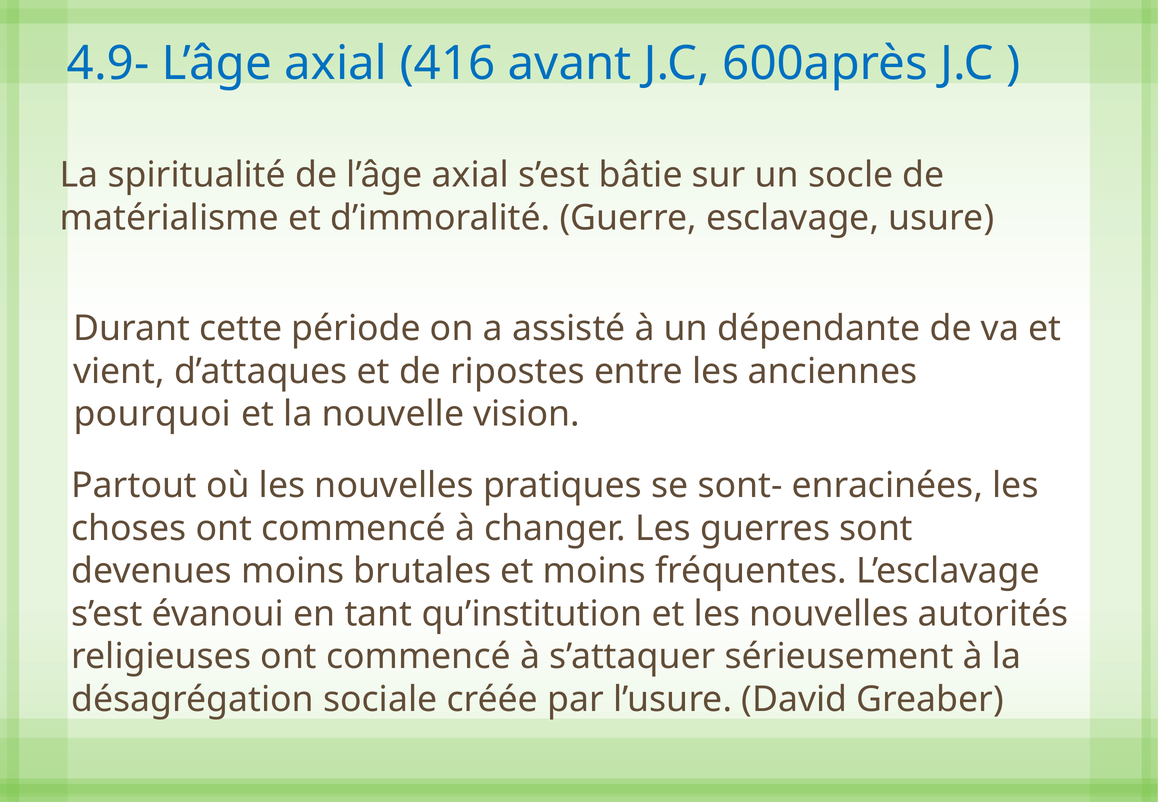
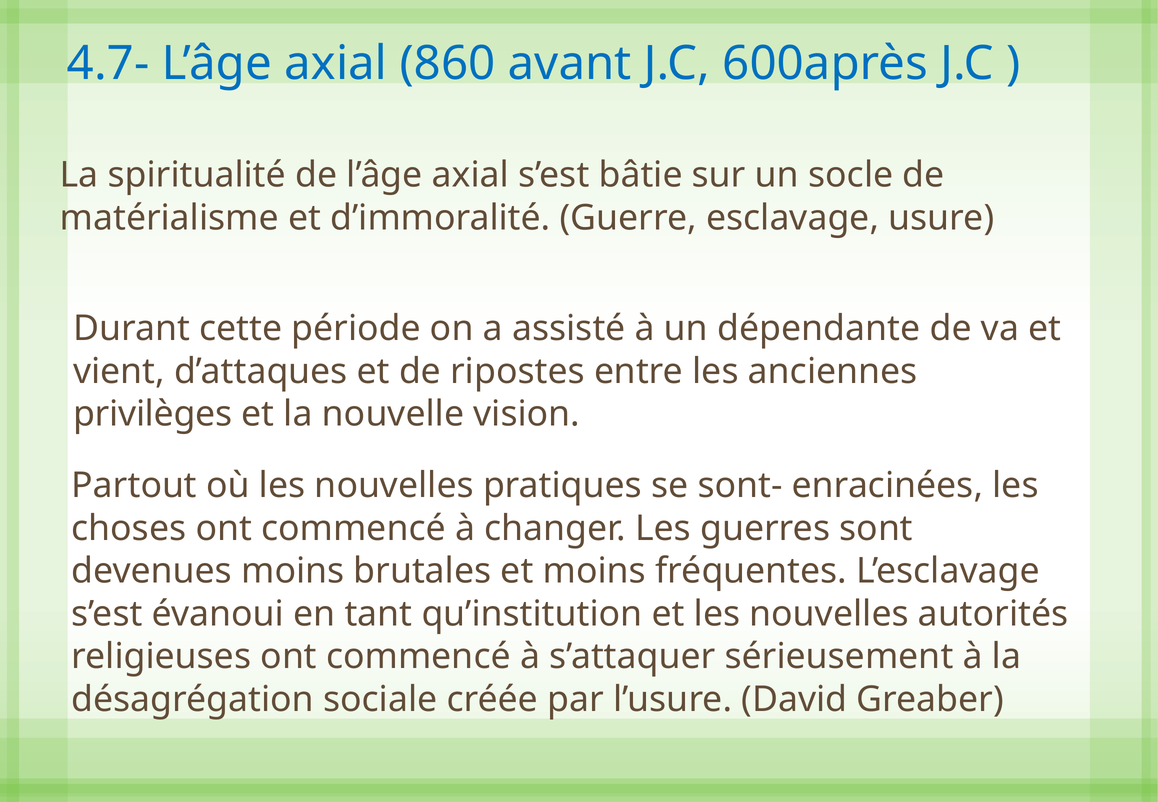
4.9-: 4.9- -> 4.7- (108, 64)
416: 416 -> 860 (447, 64)
pourquoi: pourquoi -> privilèges (153, 414)
